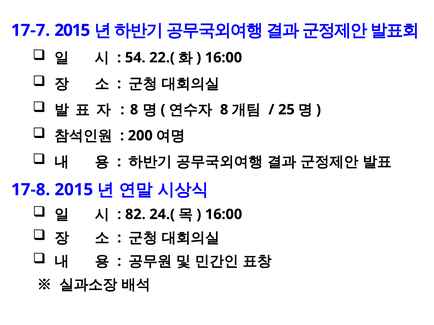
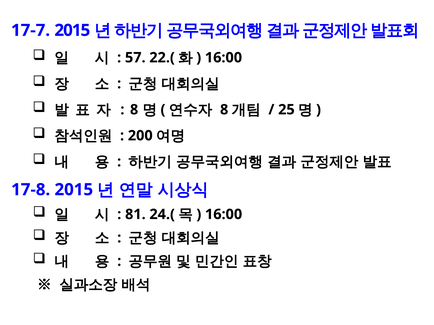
54: 54 -> 57 (135, 58)
82: 82 -> 81 (135, 215)
